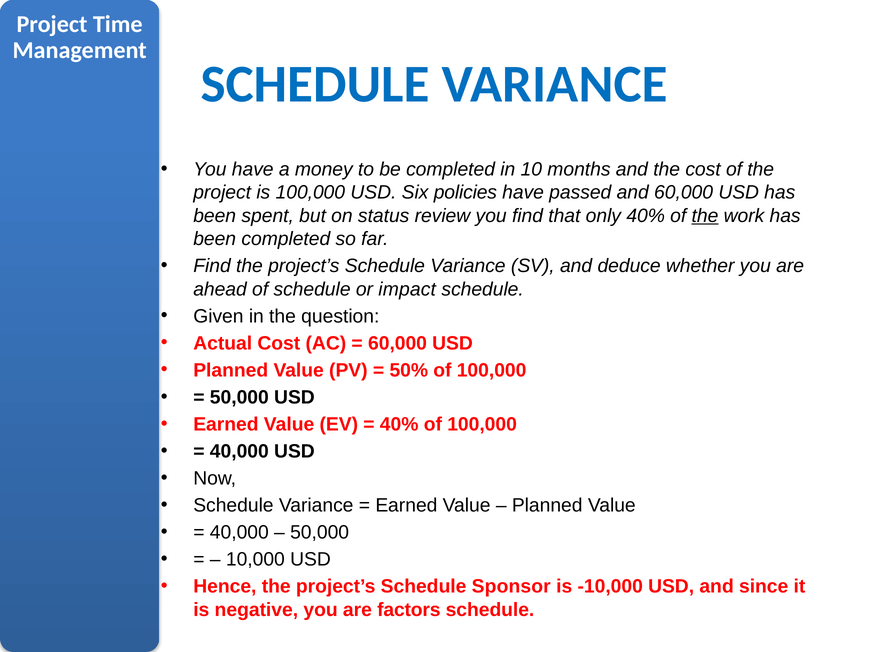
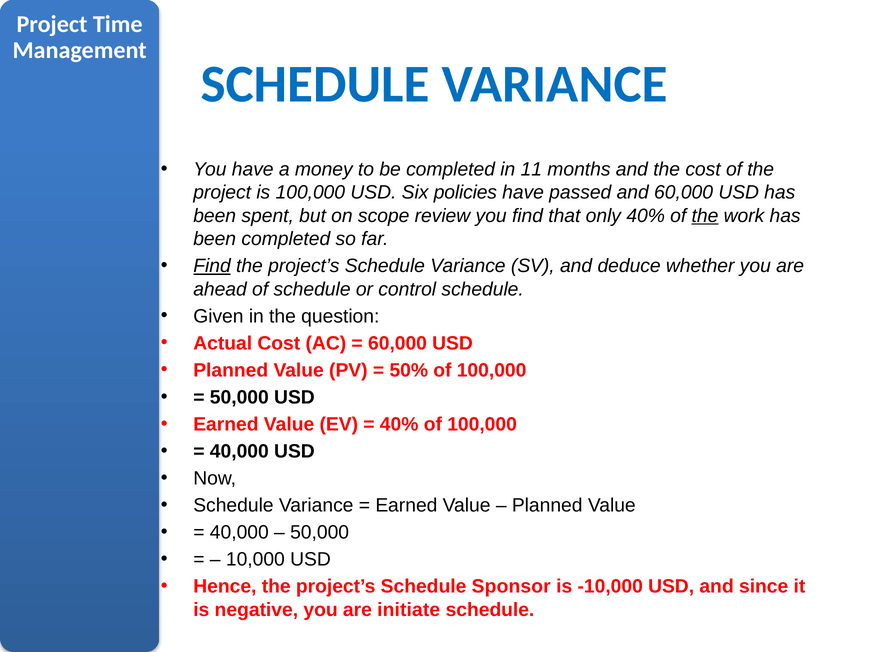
10: 10 -> 11 (531, 169)
status: status -> scope (384, 216)
Find underline: none -> present (212, 266)
impact: impact -> control (407, 289)
factors: factors -> initiate (409, 609)
